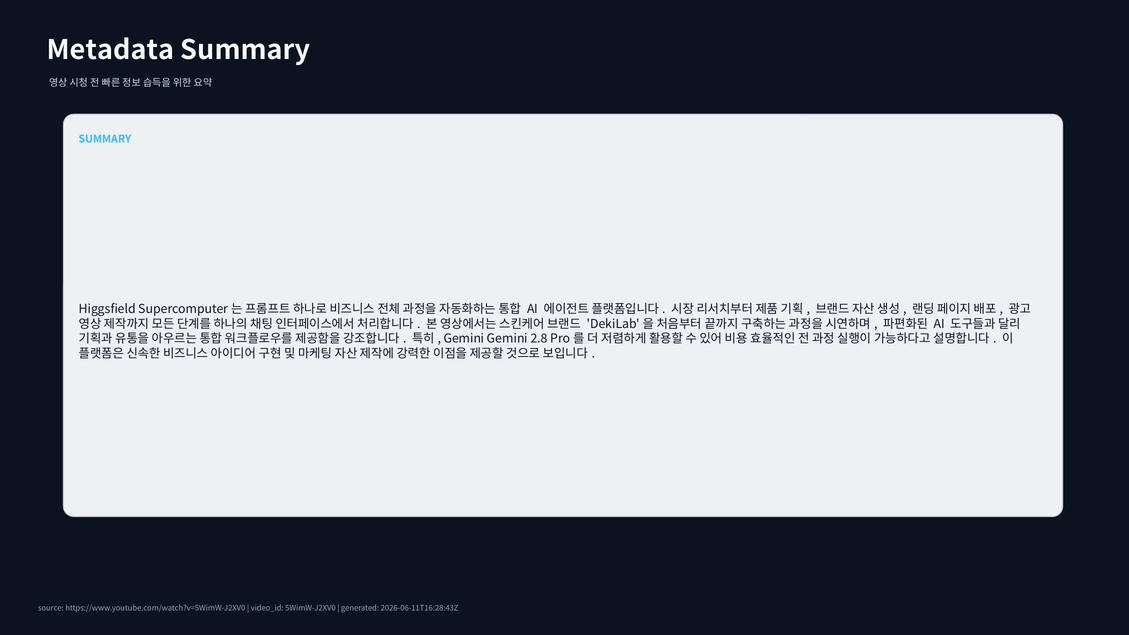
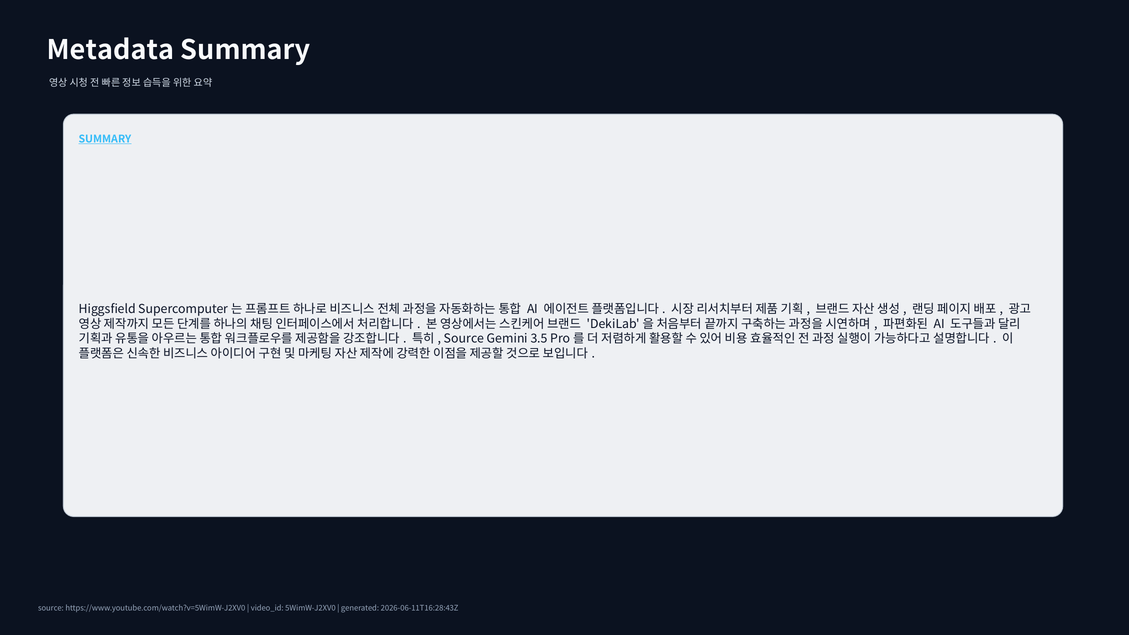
SUMMARY underline: none -> present (105, 139)
Gemini: Gemini -> Source (464, 339)
2.8: 2.8 -> 3.5 (539, 339)
